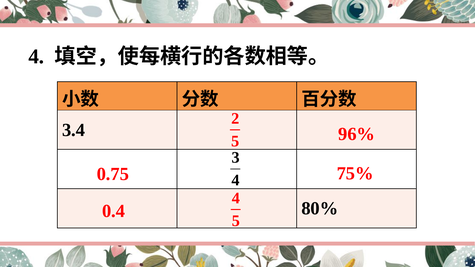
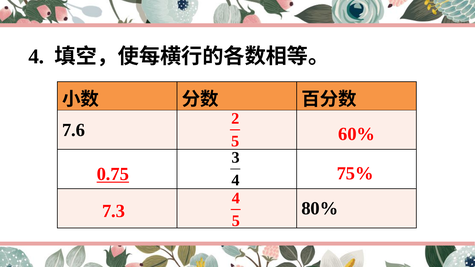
3.4: 3.4 -> 7.6 (74, 130)
96%: 96% -> 60% (357, 134)
0.75 underline: none -> present (113, 174)
0.4: 0.4 -> 7.3 (114, 211)
